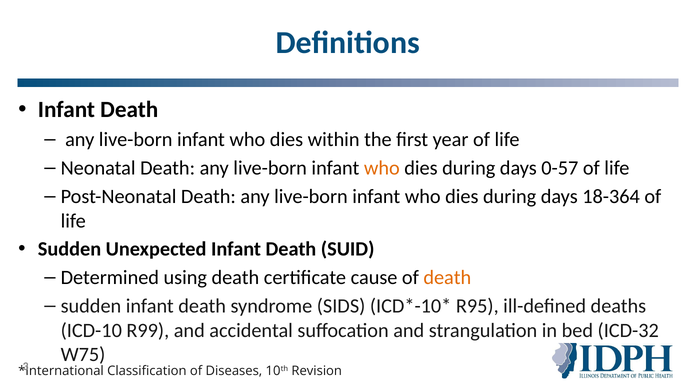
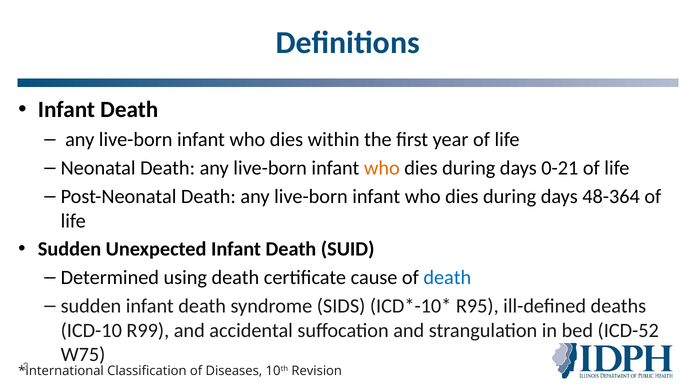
0-57: 0-57 -> 0-21 (560, 168)
18-364: 18-364 -> 48-364 (611, 196)
death colour: orange -> blue (447, 277)
ICD-32: ICD-32 -> ICD-52 (628, 330)
